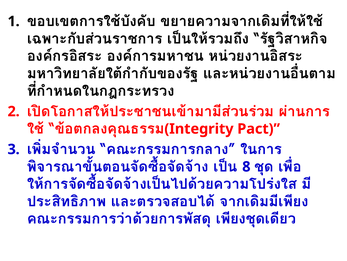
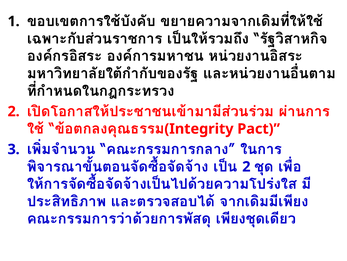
8: 8 -> 2 (246, 166)
